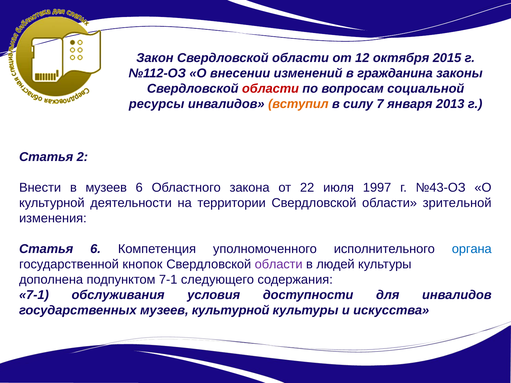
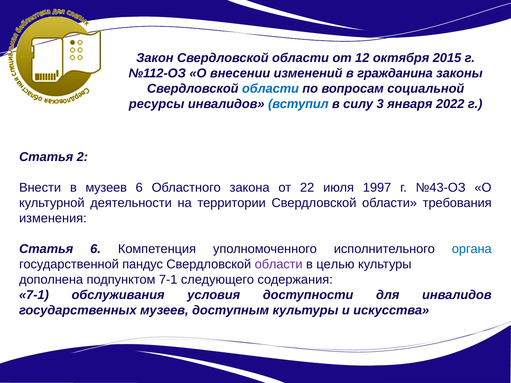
области colour: red -> blue (270, 89)
вступил colour: orange -> blue (298, 104)
7: 7 -> 3 (380, 104)
2013: 2013 -> 2022 (450, 104)
зрительной: зрительной -> требования (457, 203)
кнопок: кнопок -> пандус (143, 264)
людей: людей -> целью (335, 264)
музеев культурной: культурной -> доступным (231, 310)
